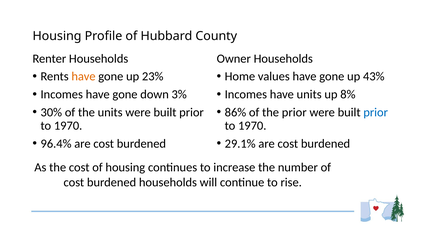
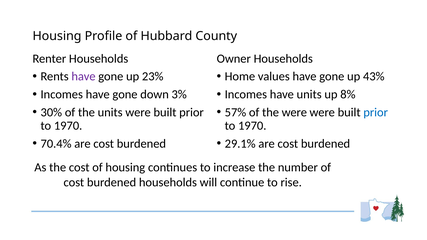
have colour: orange -> purple (84, 77)
86%: 86% -> 57% (235, 112)
the prior: prior -> were (294, 112)
96.4%: 96.4% -> 70.4% (56, 144)
